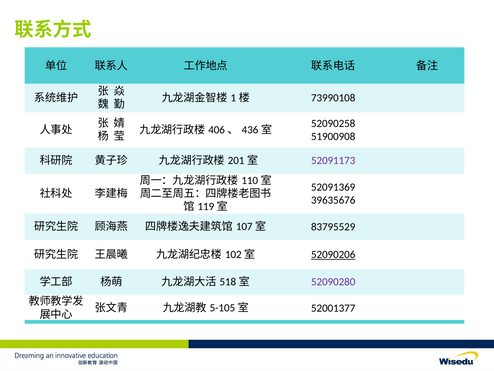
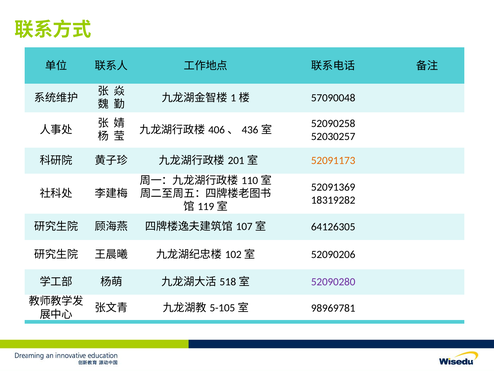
73990108: 73990108 -> 57090048 (333, 98)
51900908: 51900908 -> 52030257 (333, 136)
52091173 colour: purple -> orange (333, 160)
39635676: 39635676 -> 18319282 (333, 200)
83795529: 83795529 -> 64126305 (333, 226)
52090206 underline: present -> none (333, 254)
52001377: 52001377 -> 98969781 (333, 308)
